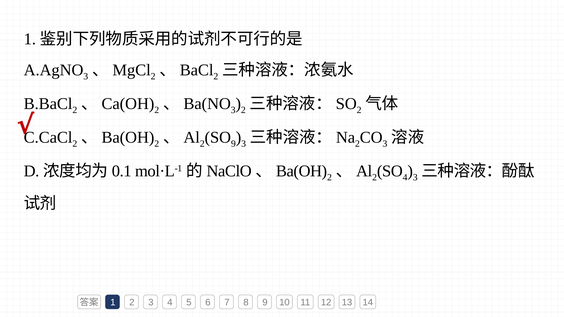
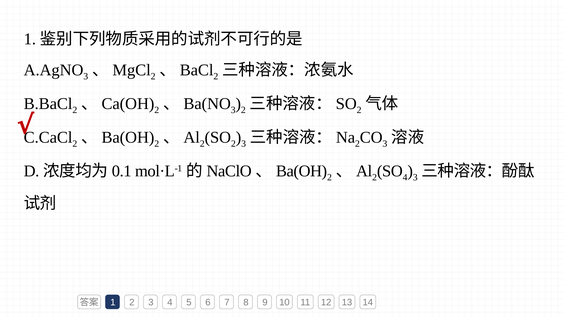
9: 9 -> 2 (233, 144)
